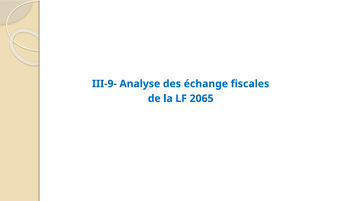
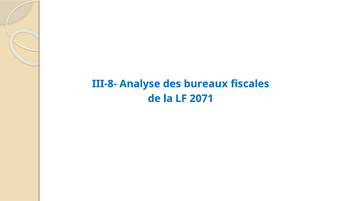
III-9-: III-9- -> III-8- (104, 84)
échange: échange -> bureaux (206, 84)
2065: 2065 -> 2071 (202, 99)
